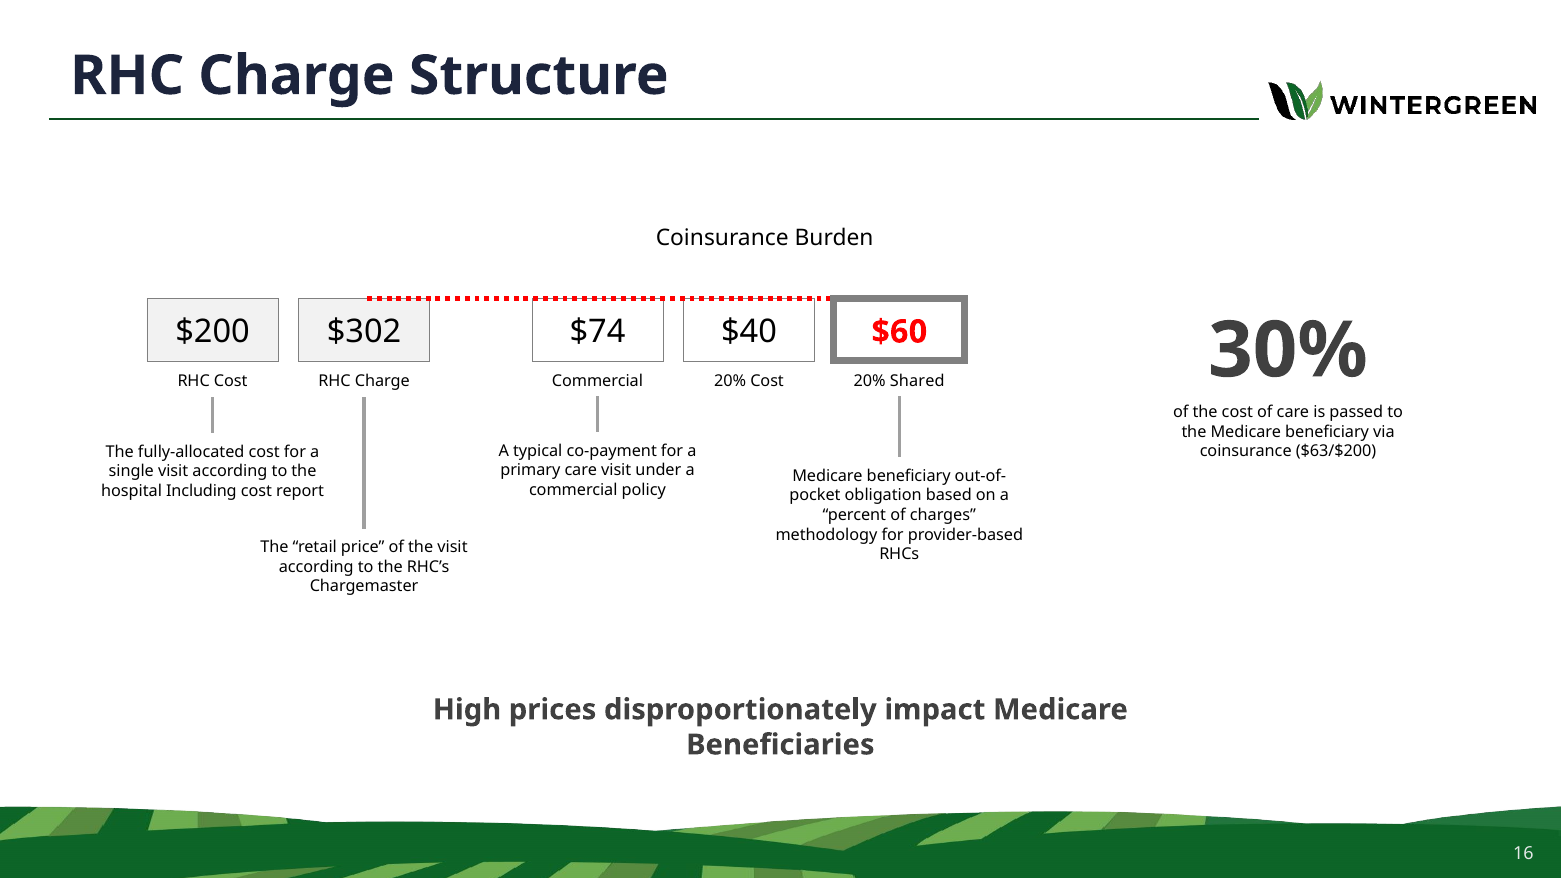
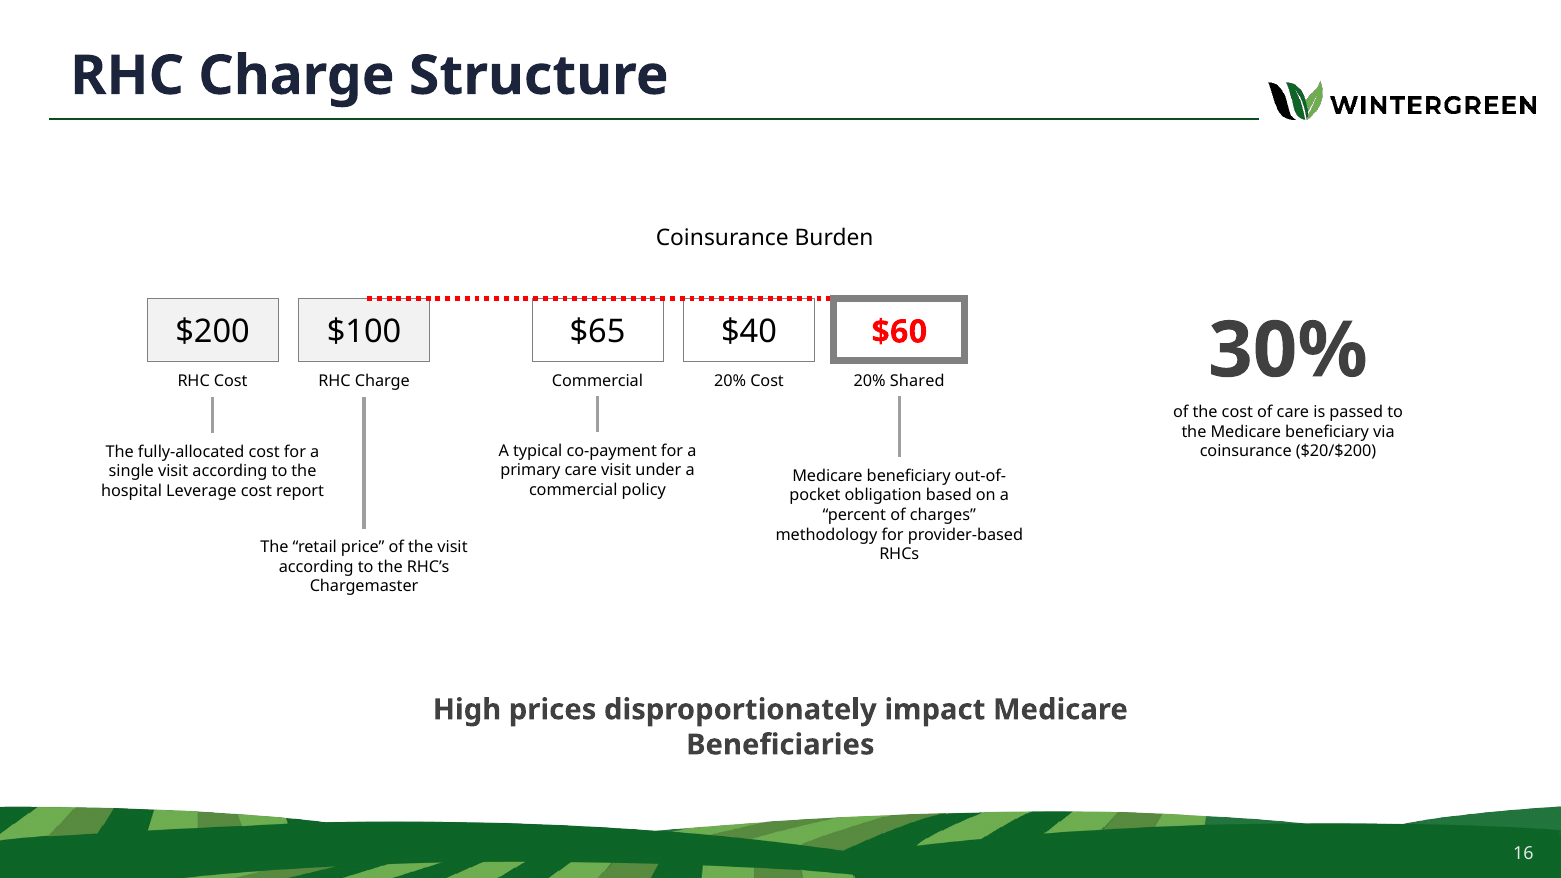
$302: $302 -> $100 (364, 332)
$74: $74 -> $65 (598, 332)
$63/$200: $63/$200 -> $20/$200 (1336, 451)
Including: Including -> Leverage (201, 491)
